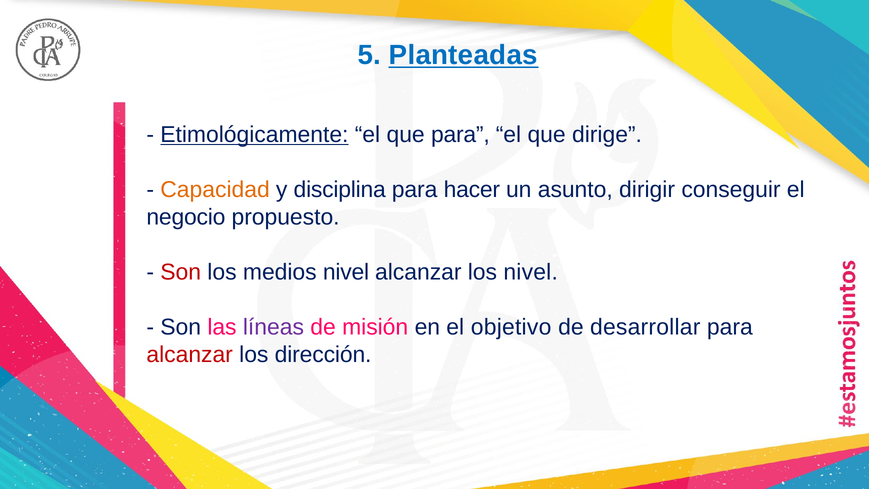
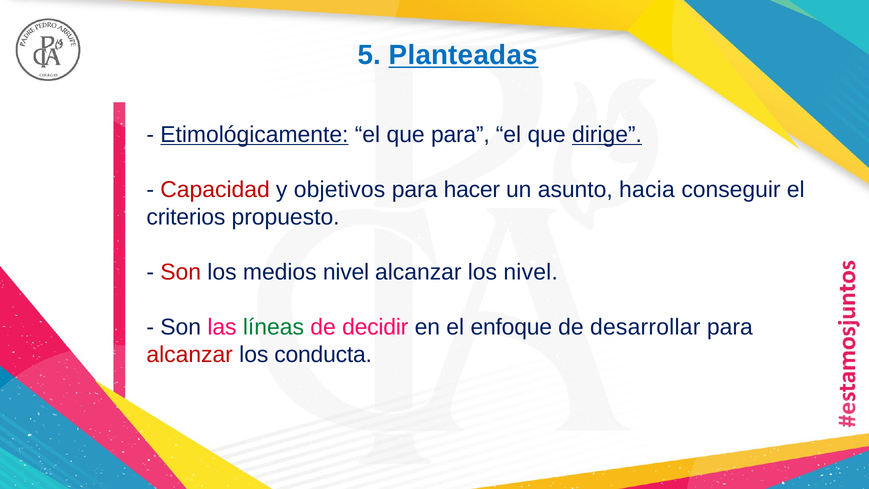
dirige underline: none -> present (607, 135)
Capacidad colour: orange -> red (215, 190)
disciplina: disciplina -> objetivos (340, 190)
dirigir: dirigir -> hacia (647, 190)
negocio: negocio -> criterios (186, 217)
líneas colour: purple -> green (273, 327)
misión: misión -> decidir (375, 327)
objetivo: objetivo -> enfoque (511, 327)
dirección: dirección -> conducta (323, 355)
